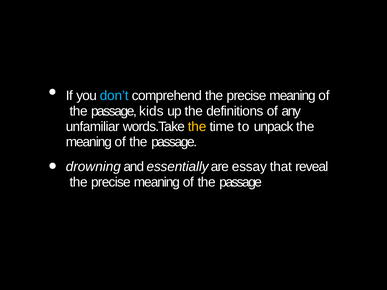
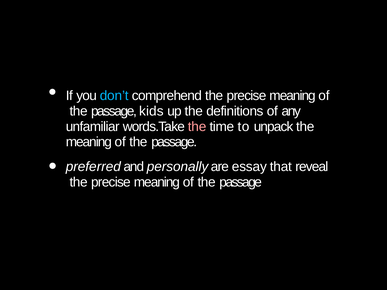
the colour: yellow -> pink (197, 127)
drowning: drowning -> preferred (93, 167)
essentially: essentially -> personally (178, 167)
